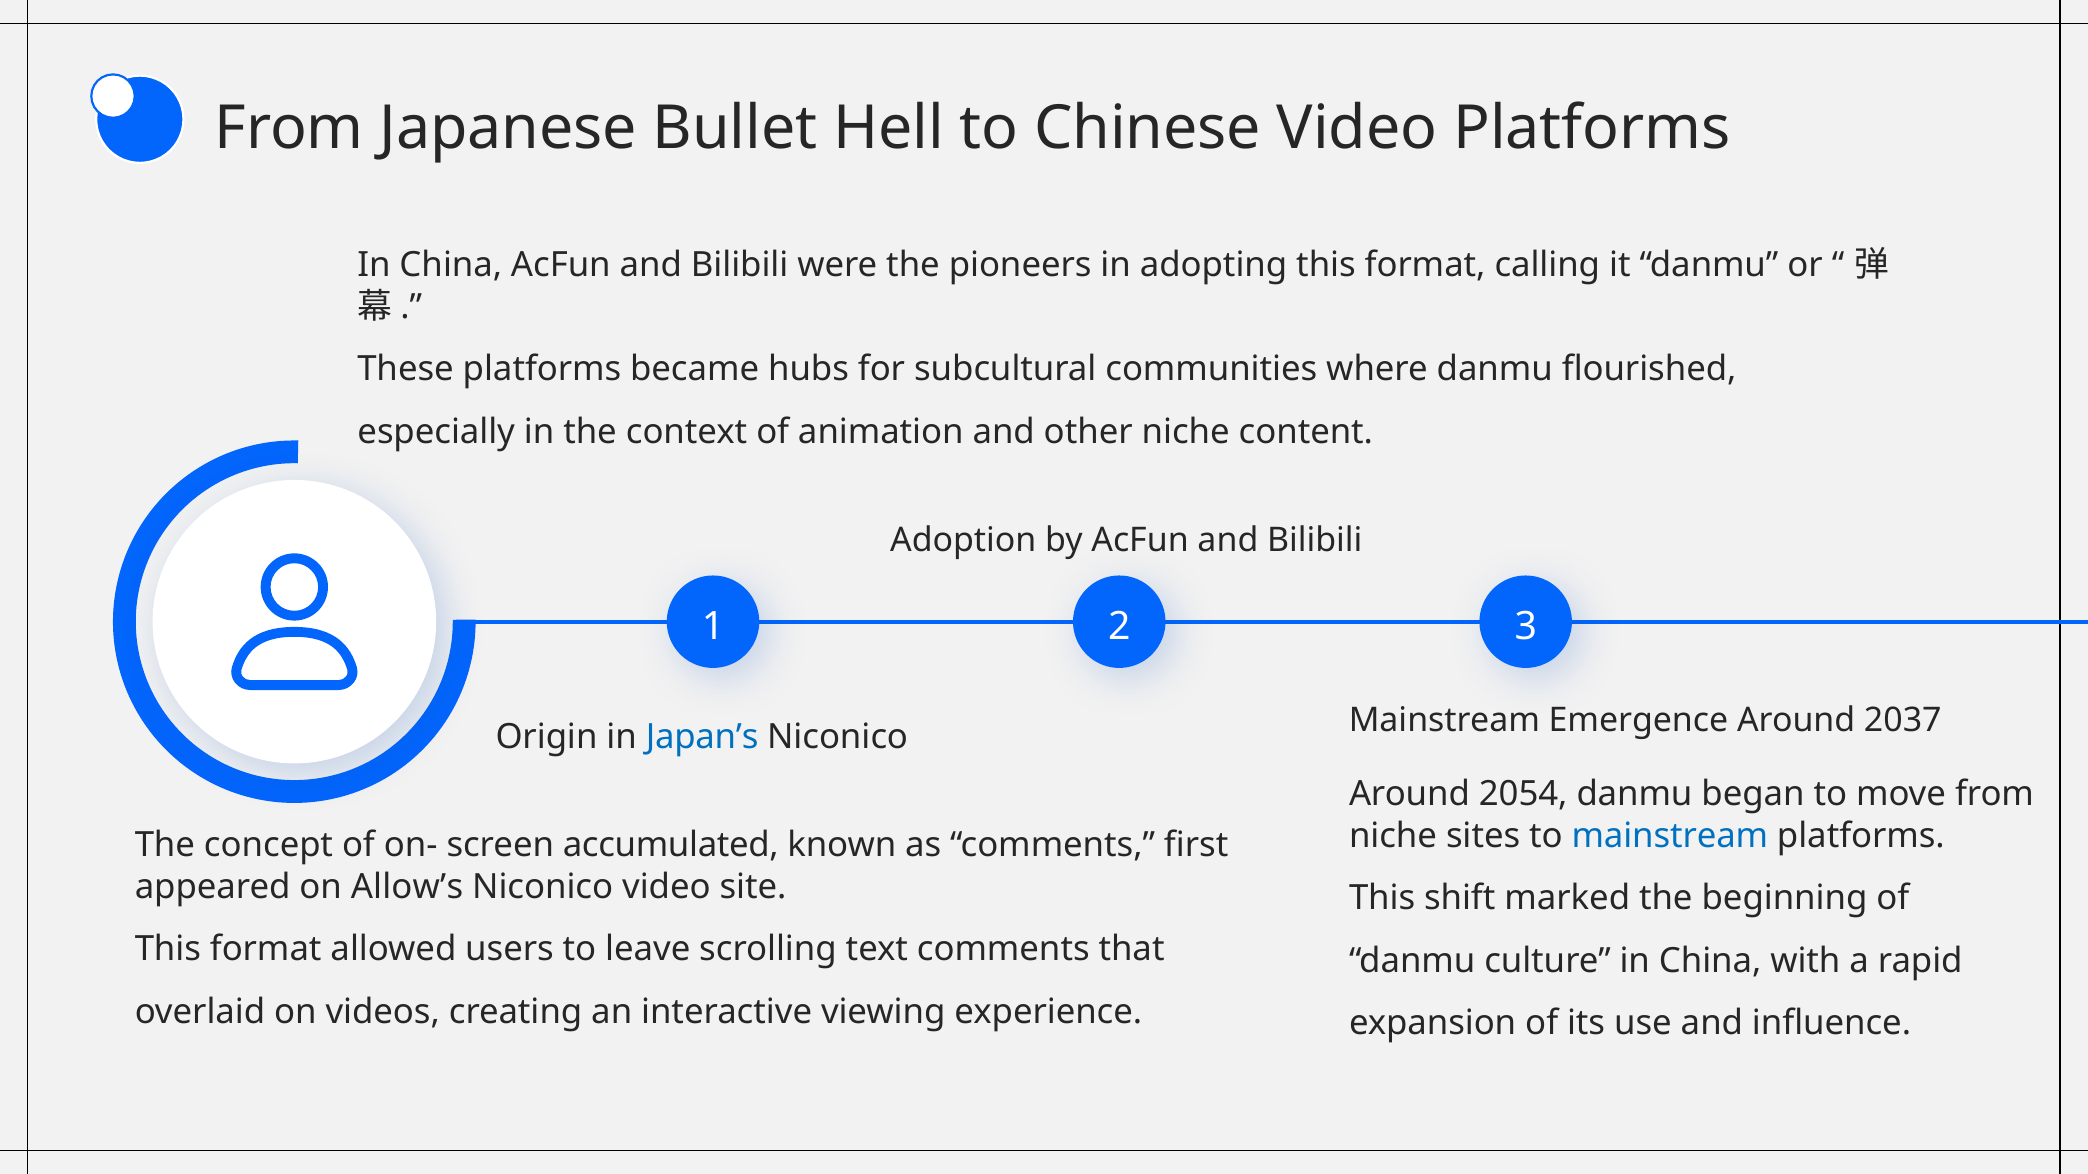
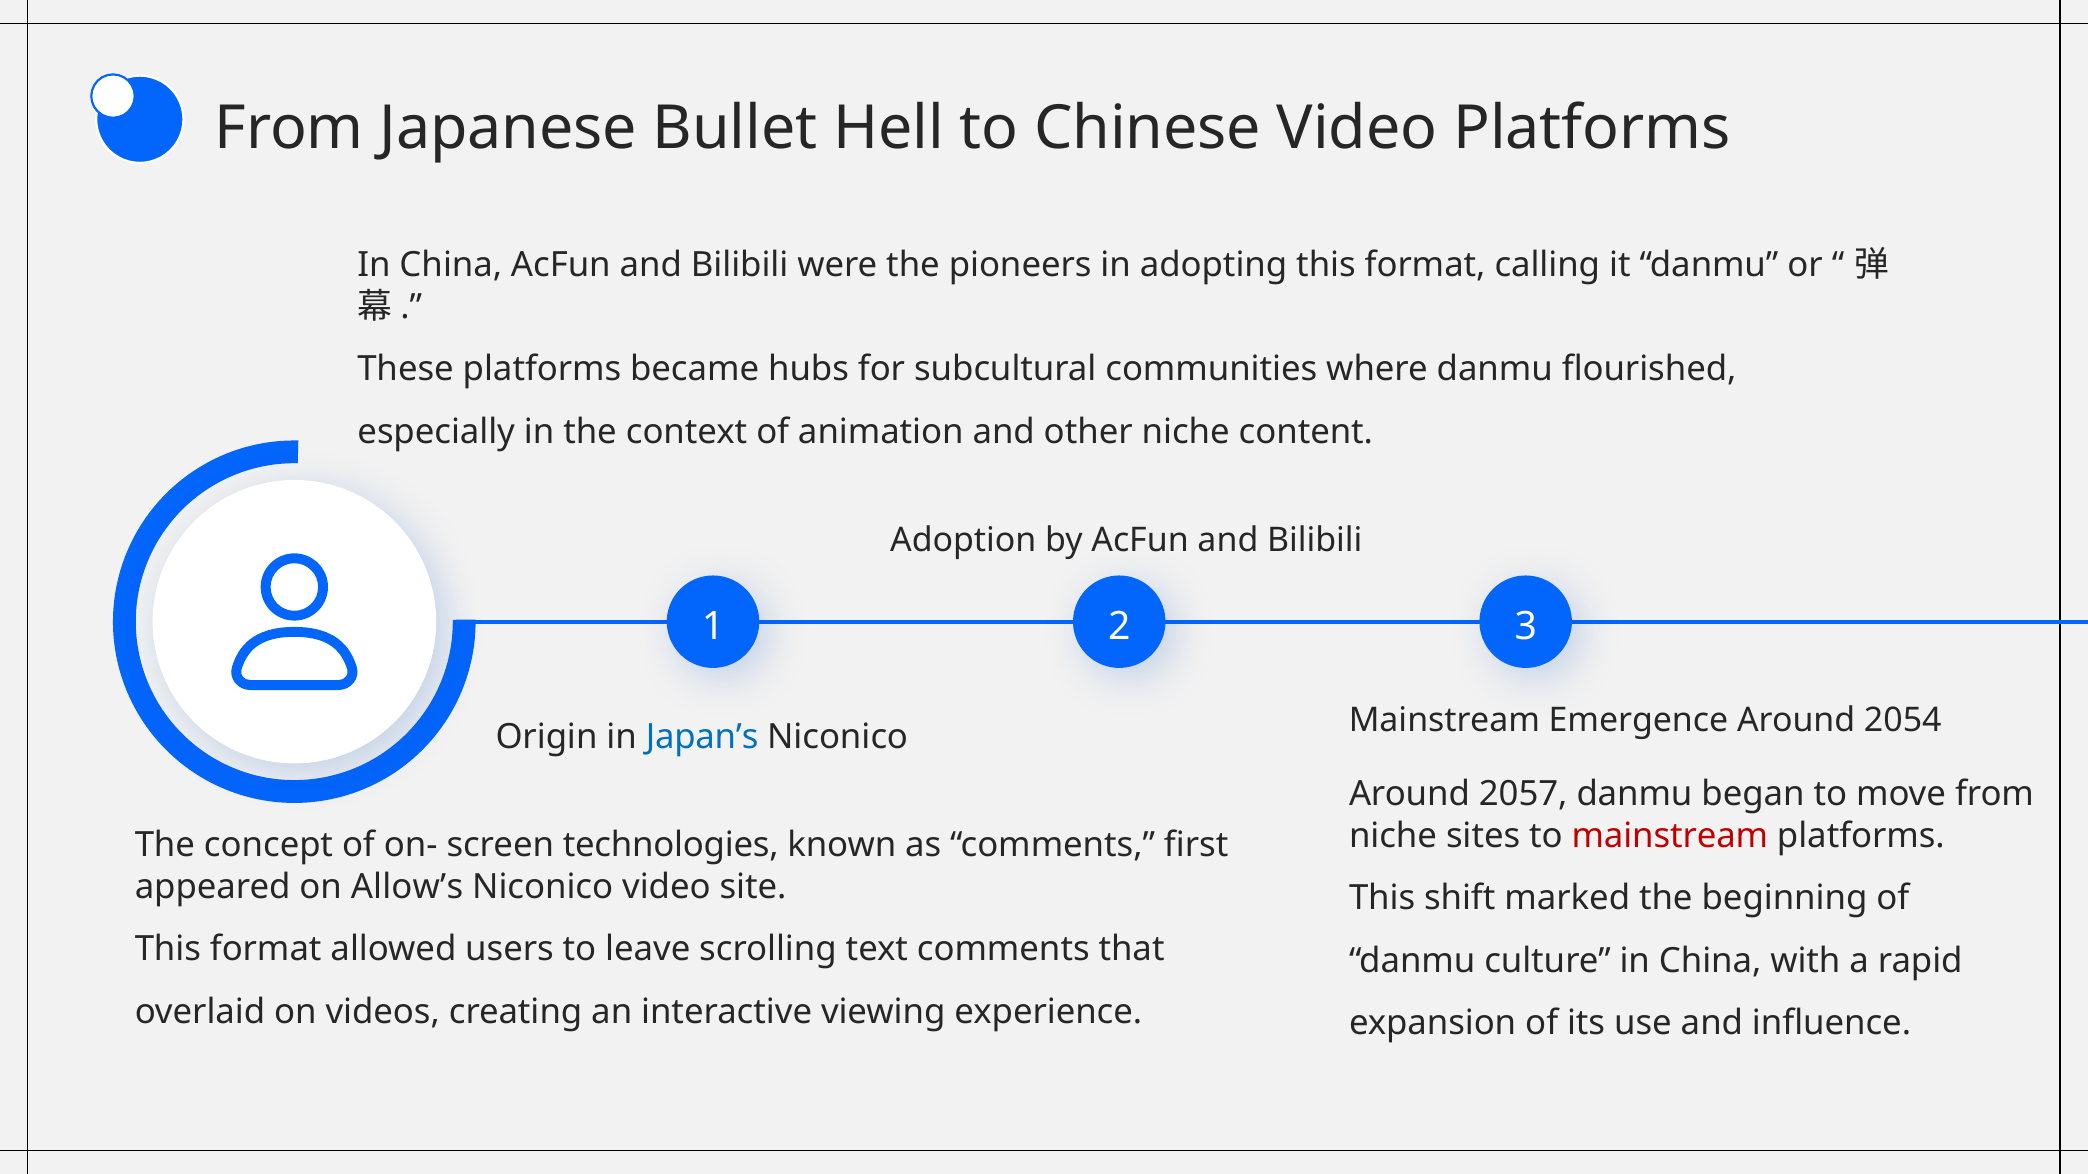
2037: 2037 -> 2054 (1903, 720)
2054: 2054 -> 2057 (1523, 794)
mainstream colour: blue -> red (1670, 836)
accumulated: accumulated -> technologies (671, 845)
